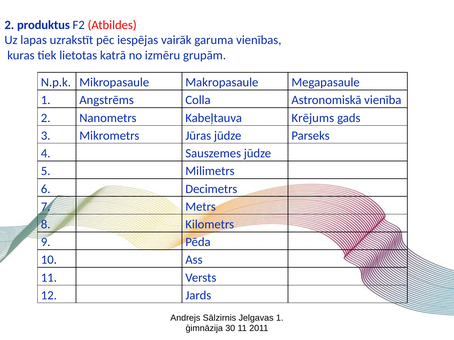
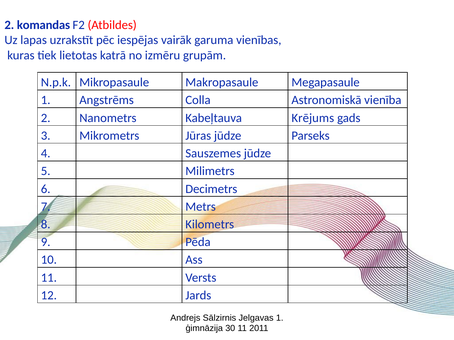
produktus: produktus -> komandas (43, 25)
